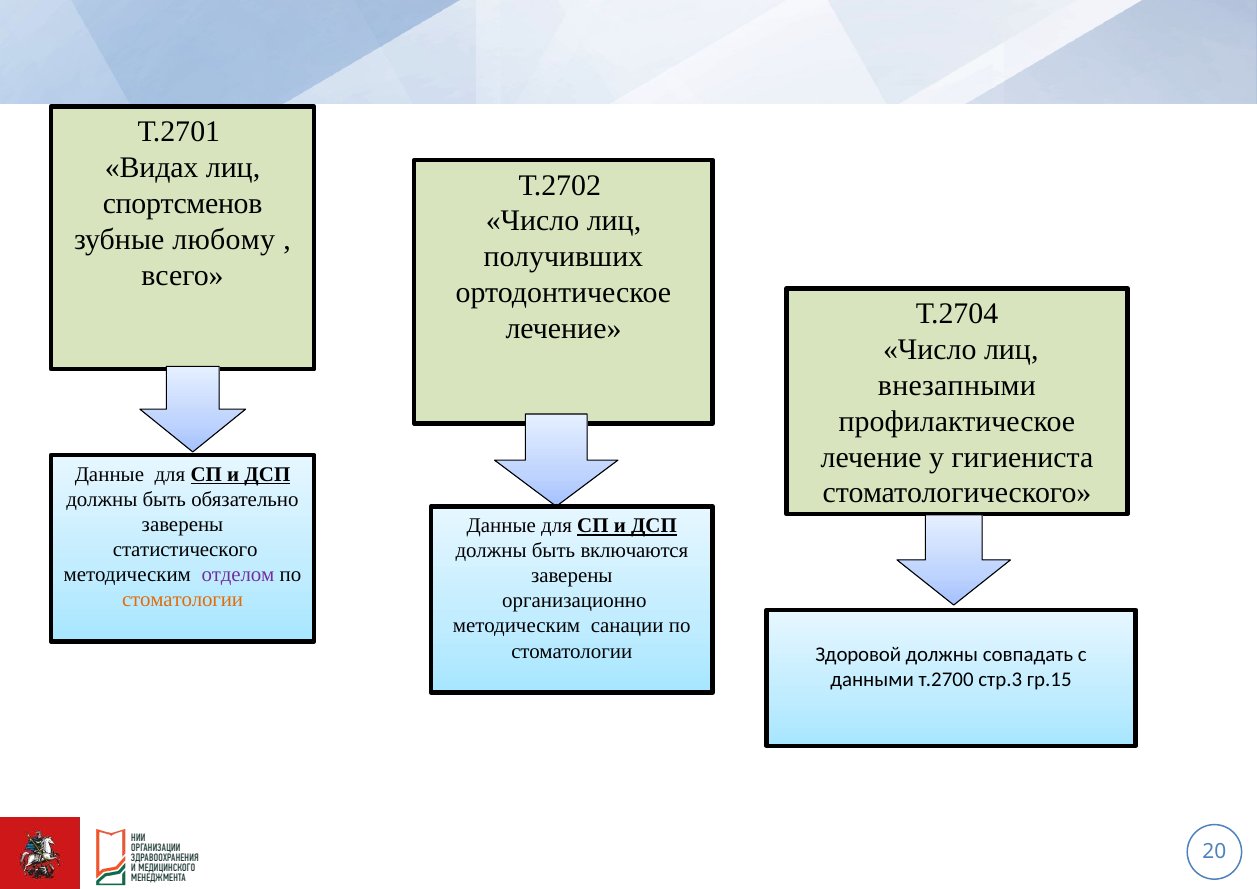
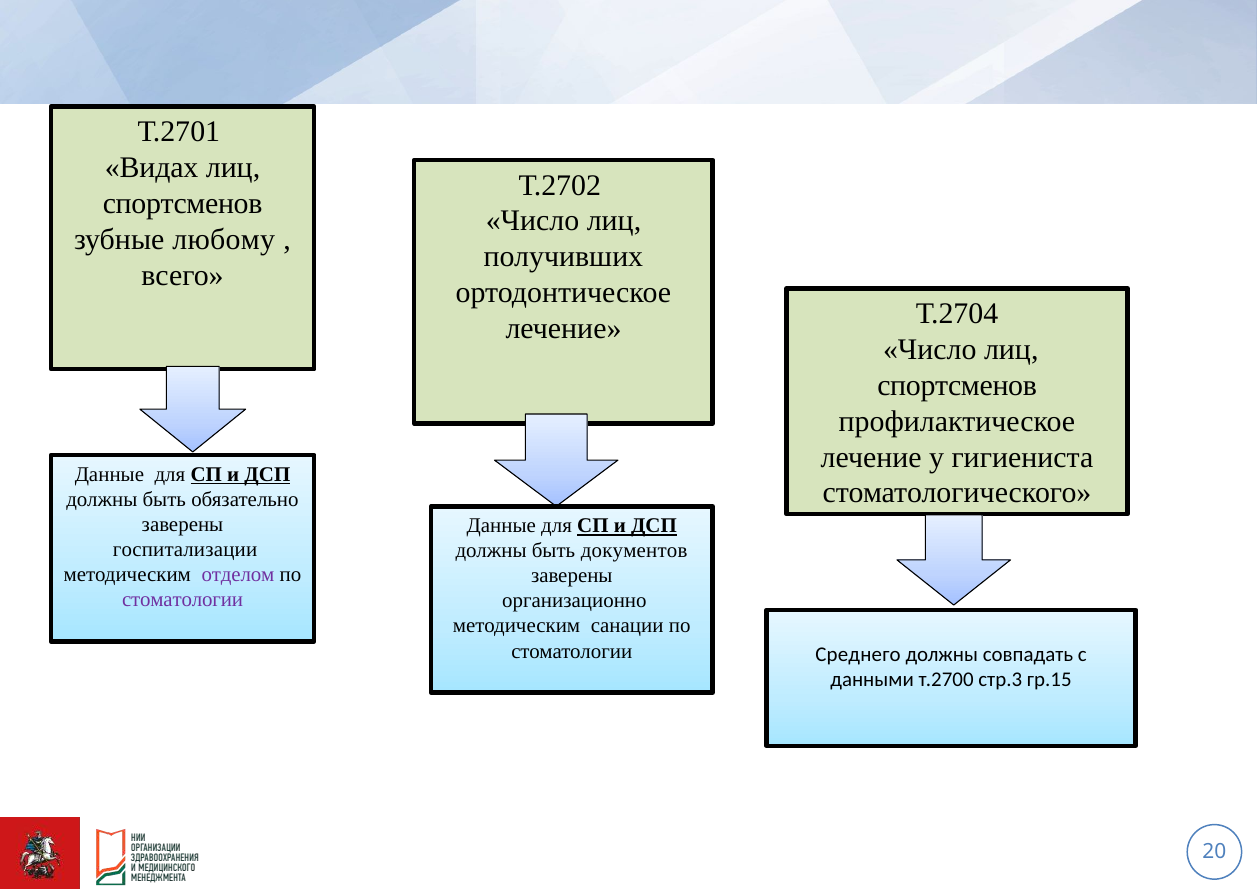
внезапными: внезапными -> спортсменов (957, 385)
статистического: статистического -> госпитализации (185, 550)
включаются: включаются -> документов (634, 551)
стоматологии colour: orange -> purple (183, 600)
Здоровой: Здоровой -> Среднего (858, 654)
